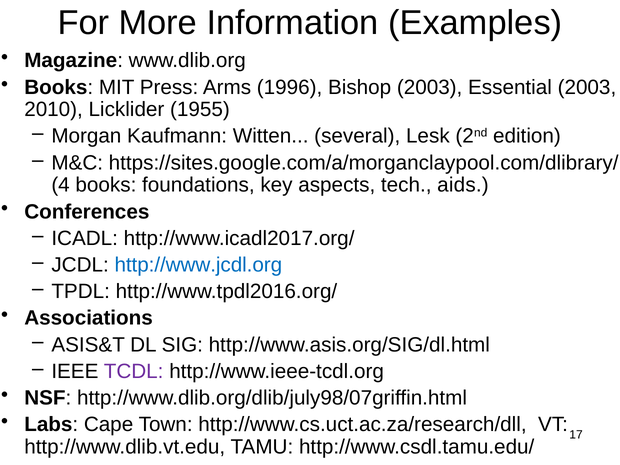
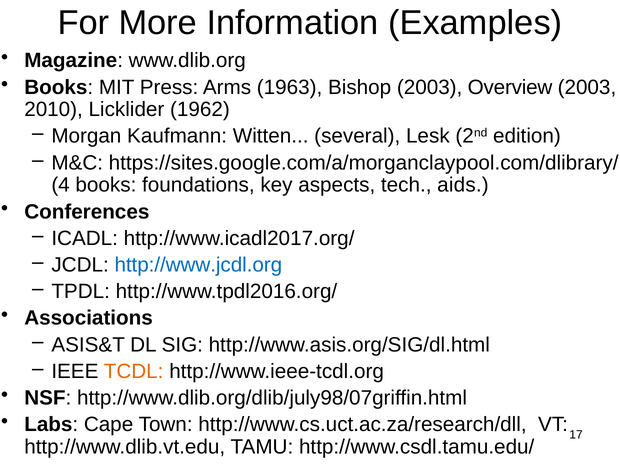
1996: 1996 -> 1963 (290, 87)
Essential: Essential -> Overview (510, 87)
1955: 1955 -> 1962 (200, 110)
TCDL colour: purple -> orange (134, 371)
